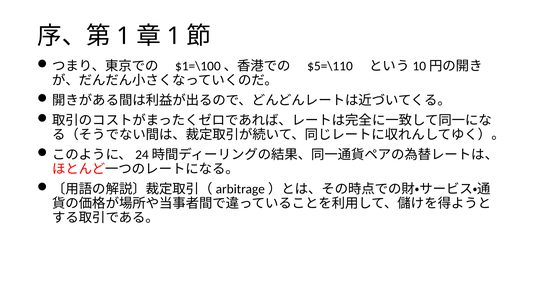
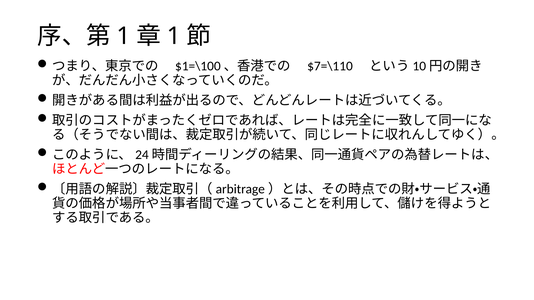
$5=\110: $5=\110 -> $7=\110 (330, 66)
